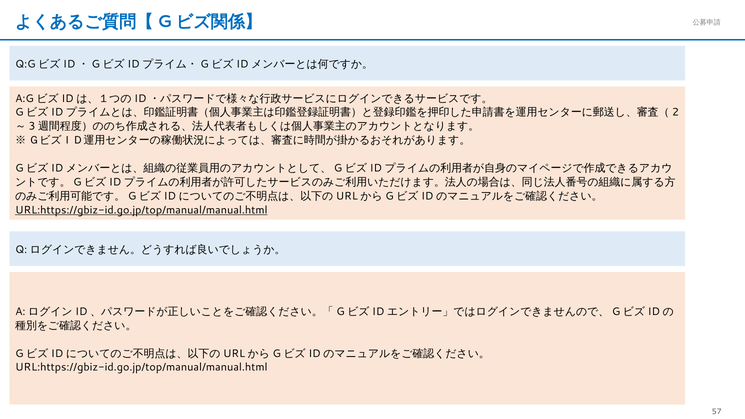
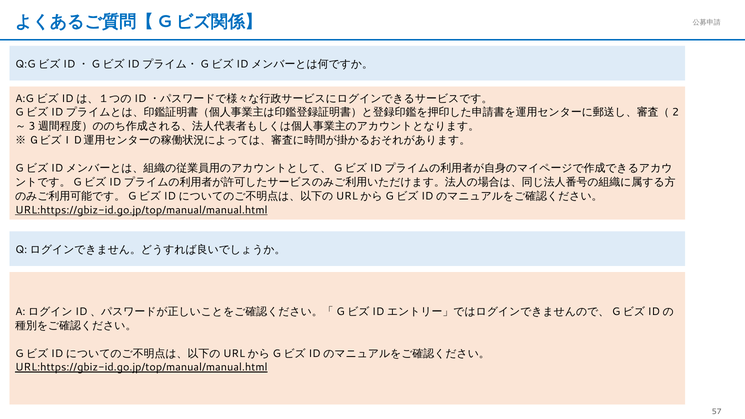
URL:https://gbiz-id.go.jp/top/manual/manual.html underline: none -> present (141, 367)
